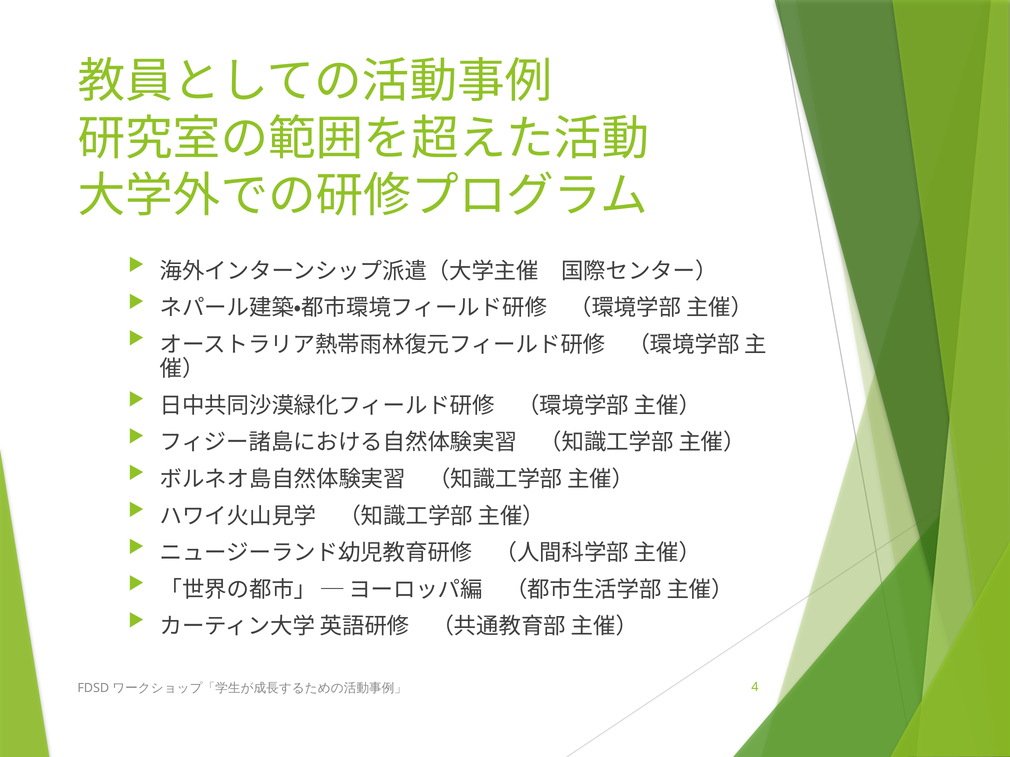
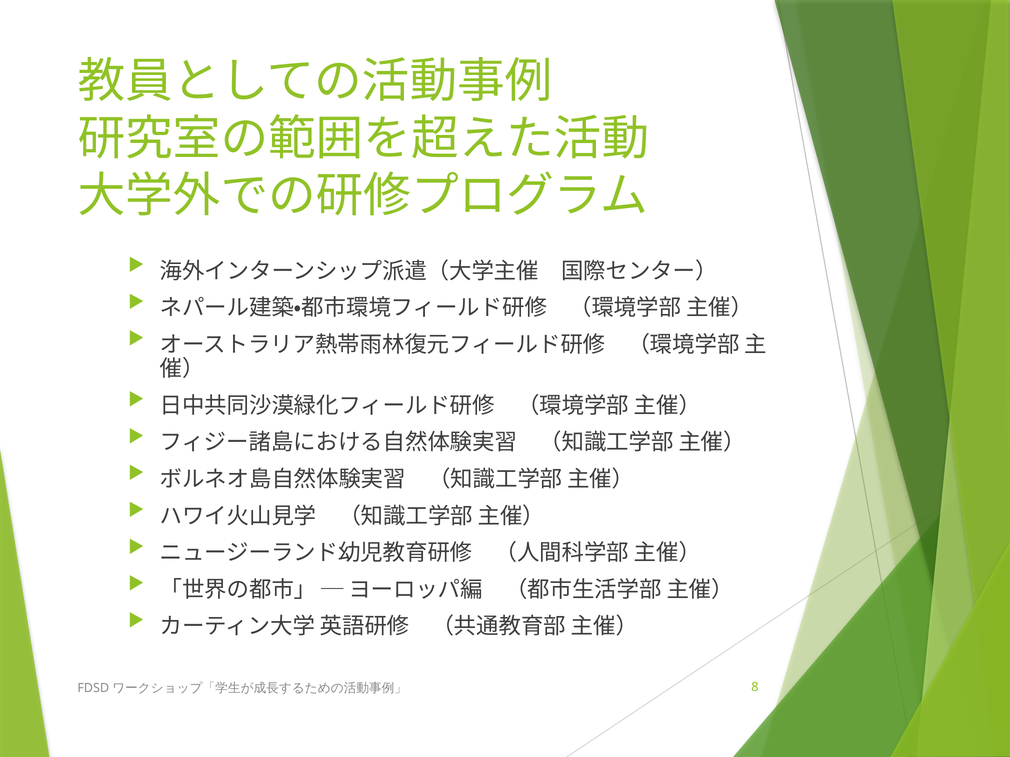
4: 4 -> 8 (755, 687)
